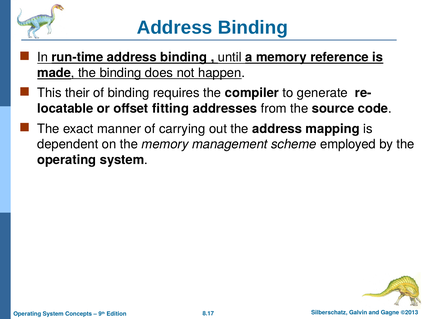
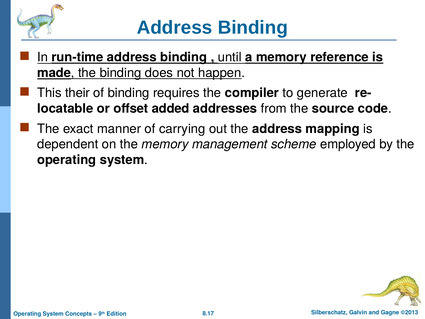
fitting: fitting -> added (171, 109)
